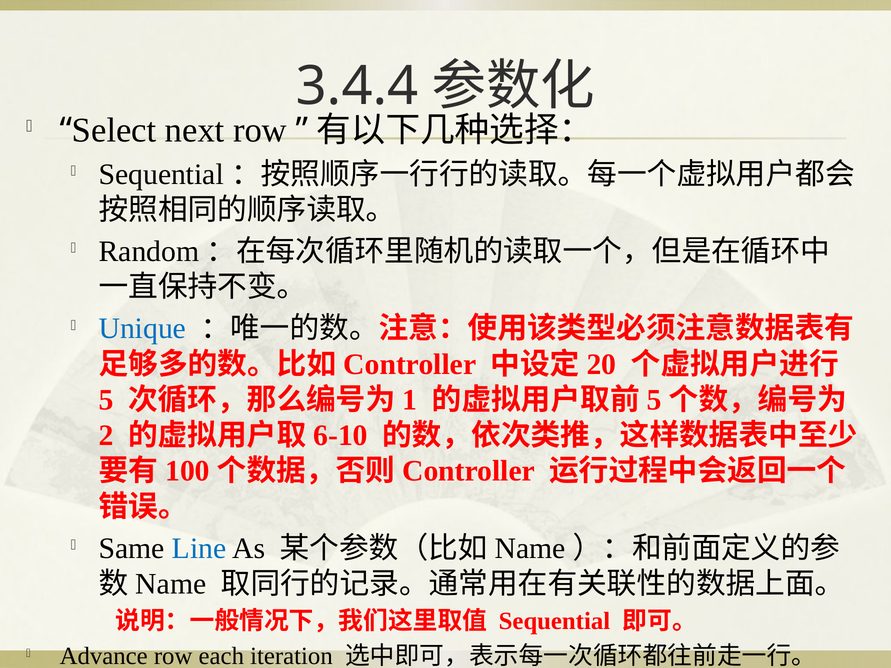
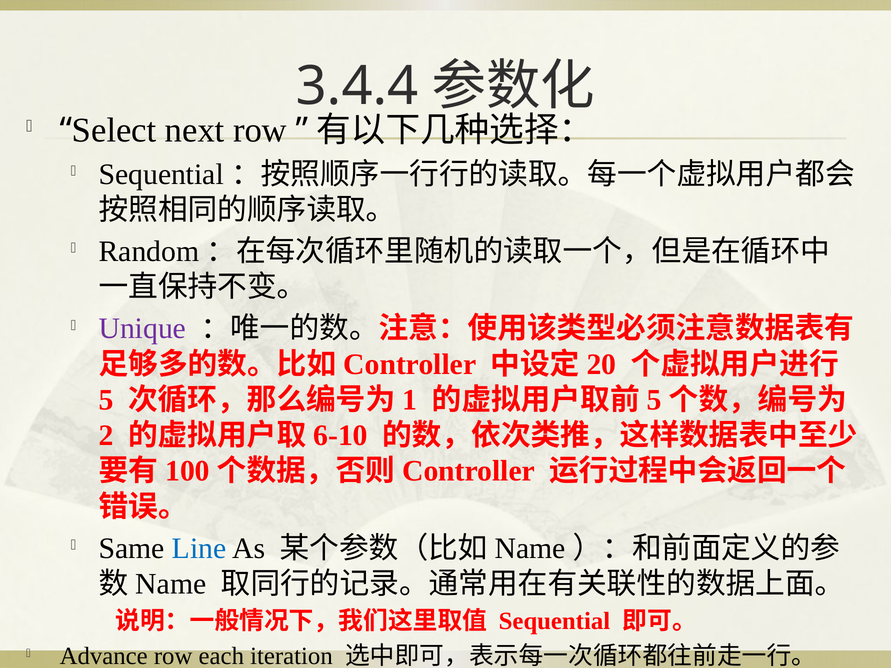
Unique colour: blue -> purple (142, 329)
